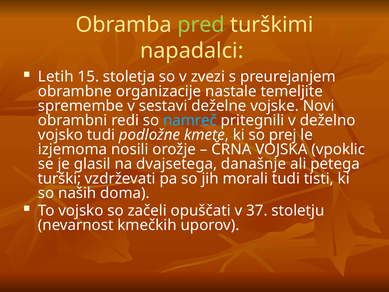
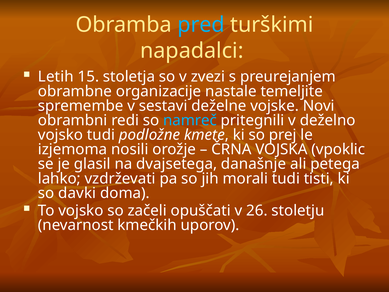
pred colour: light green -> light blue (201, 25)
turški: turški -> lahko (59, 178)
naših: naših -> davki (77, 193)
37: 37 -> 26 (257, 210)
